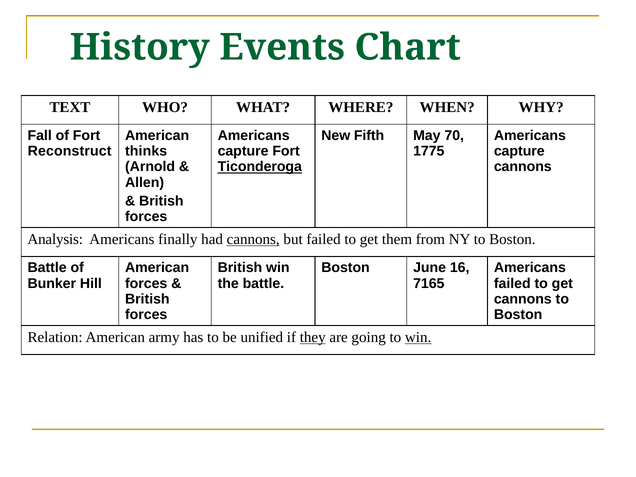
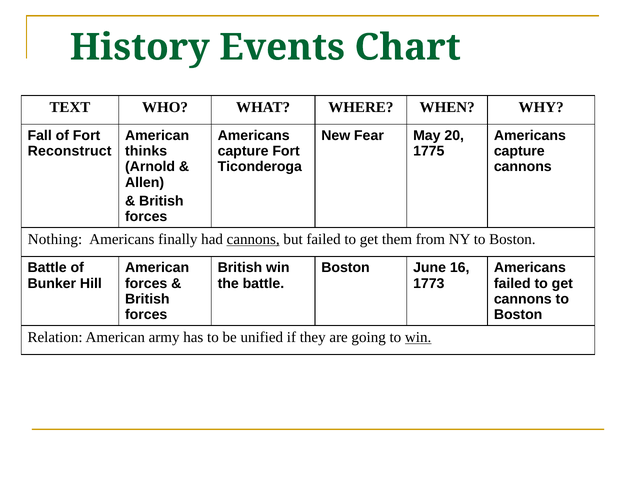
Fifth: Fifth -> Fear (369, 135)
70: 70 -> 20 (454, 135)
Ticonderoga underline: present -> none (260, 167)
Analysis: Analysis -> Nothing (55, 239)
7165: 7165 -> 1773 (429, 283)
they underline: present -> none (313, 337)
